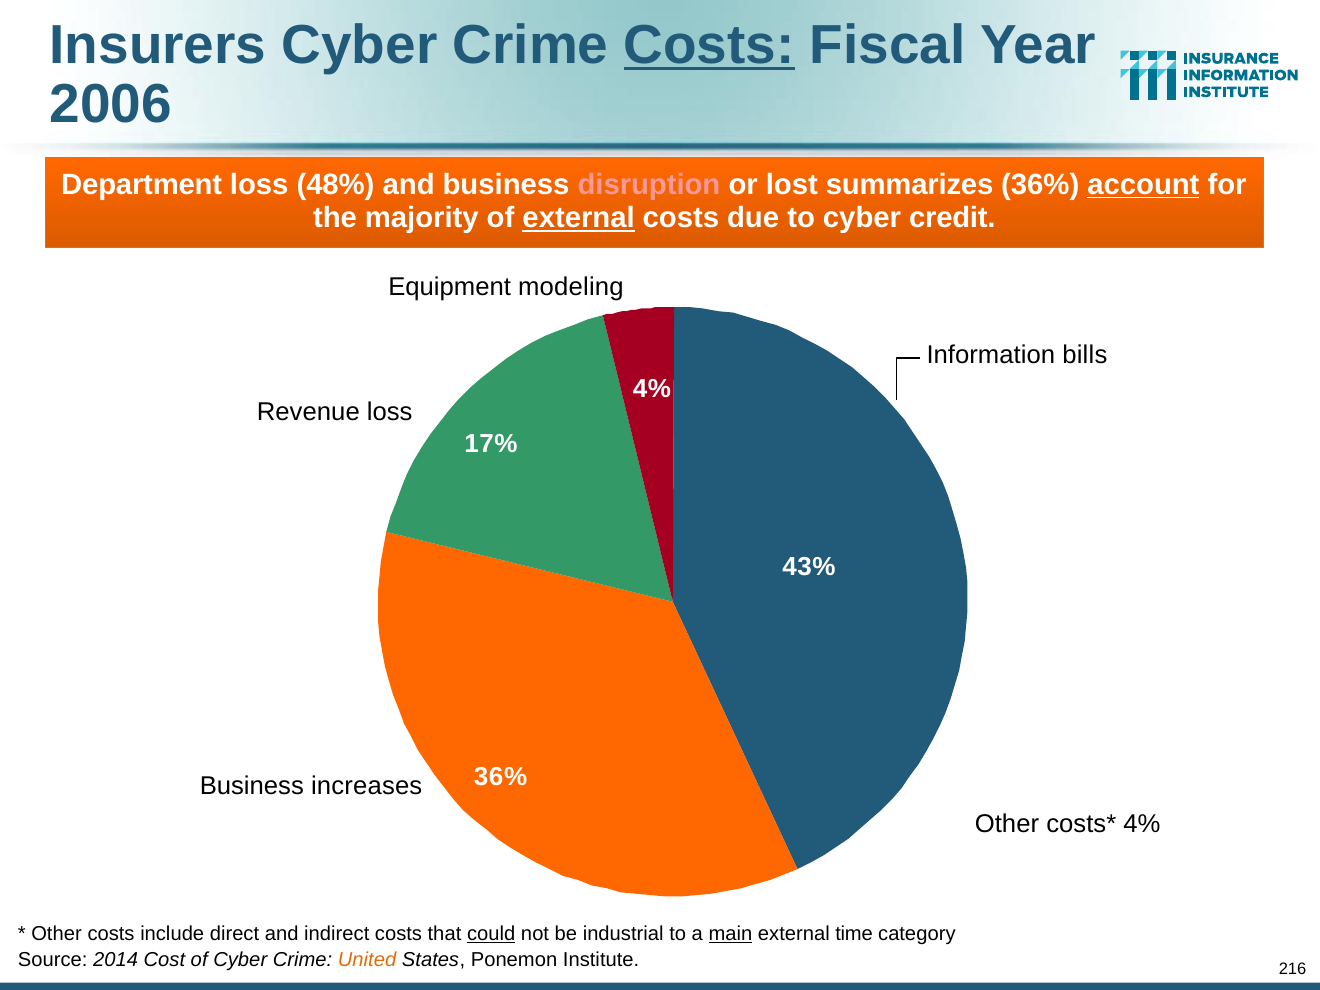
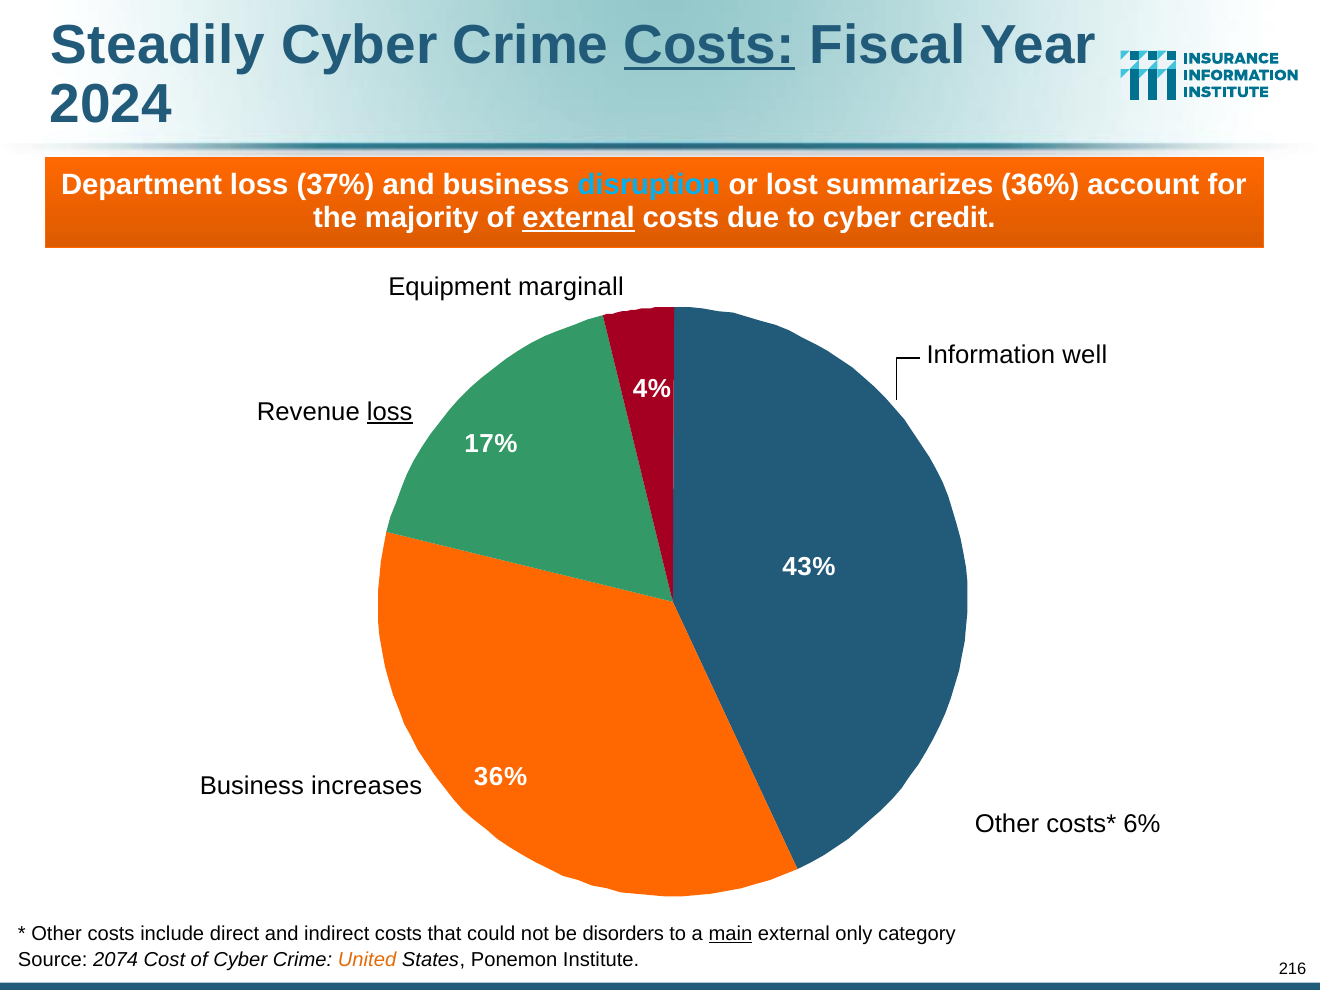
Insurers: Insurers -> Steadily (158, 45)
2006: 2006 -> 2024 (111, 104)
48%: 48% -> 37% (336, 185)
disruption colour: pink -> light blue (649, 185)
account underline: present -> none (1143, 185)
modeling: modeling -> marginall (571, 287)
bills: bills -> well (1085, 356)
loss underline: none -> present (390, 412)
4%: 4% -> 6% (1142, 824)
could underline: present -> none (491, 934)
industrial: industrial -> disorders (623, 934)
time: time -> only (854, 934)
2014: 2014 -> 2074 (116, 959)
